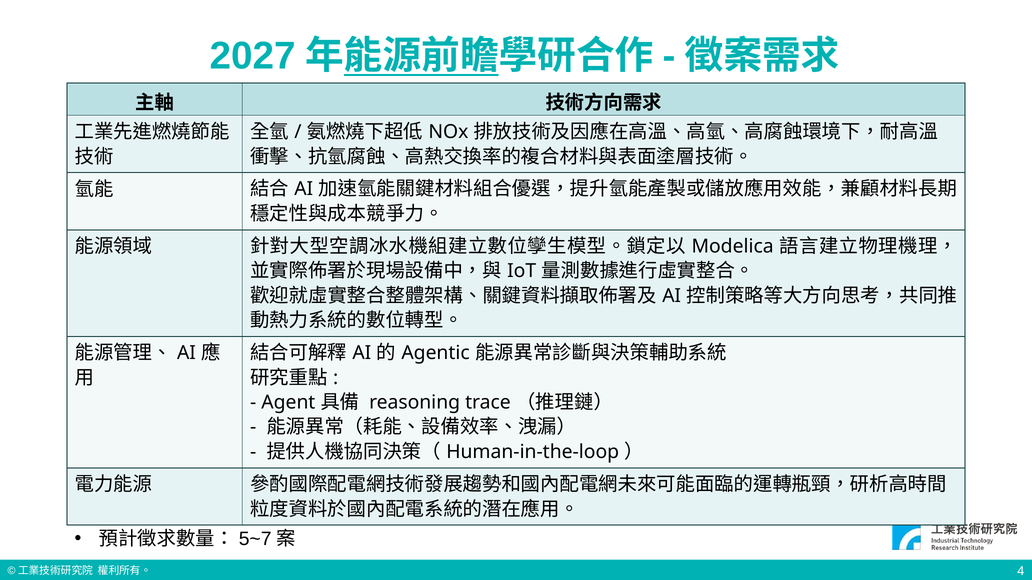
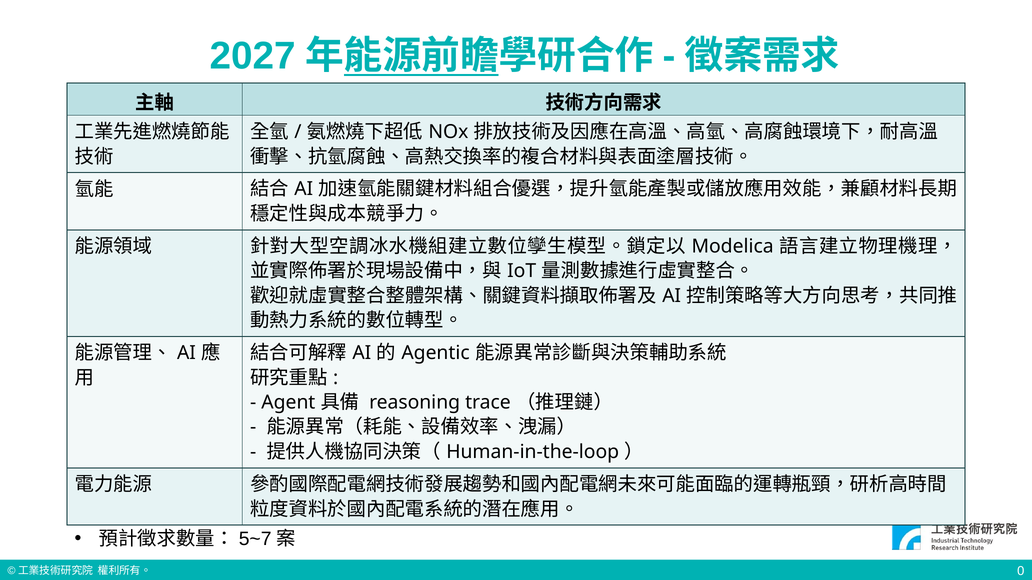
4: 4 -> 0 (1021, 571)
